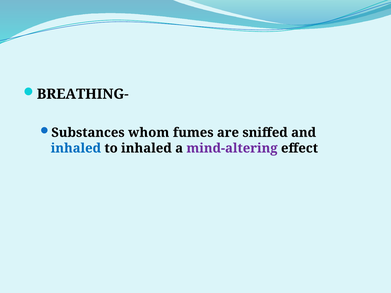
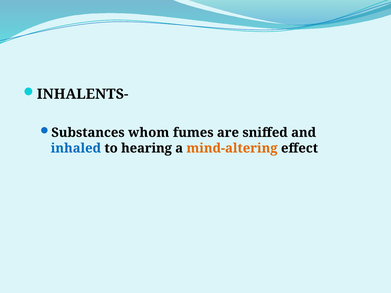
BREATHING-: BREATHING- -> INHALENTS- (83, 94)
to inhaled: inhaled -> hearing (147, 148)
mind-altering colour: purple -> orange (232, 148)
